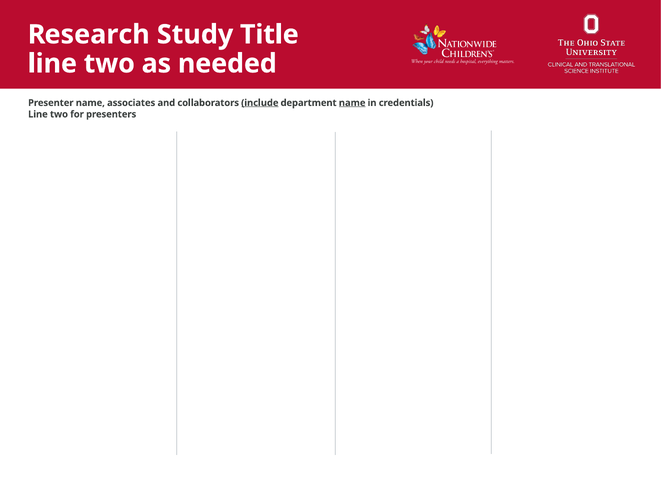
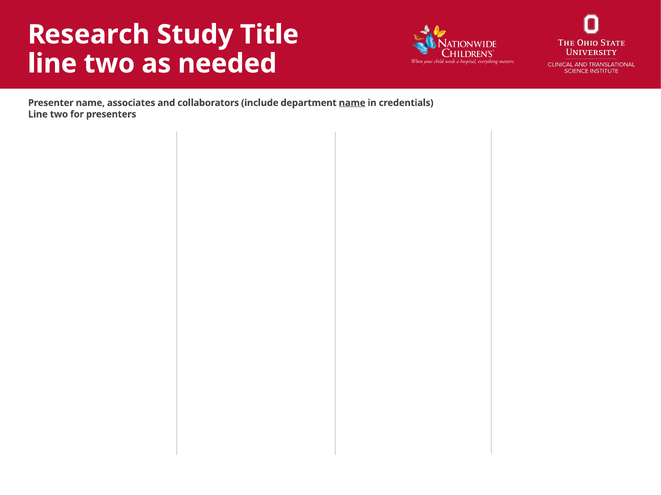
include underline: present -> none (260, 103)
